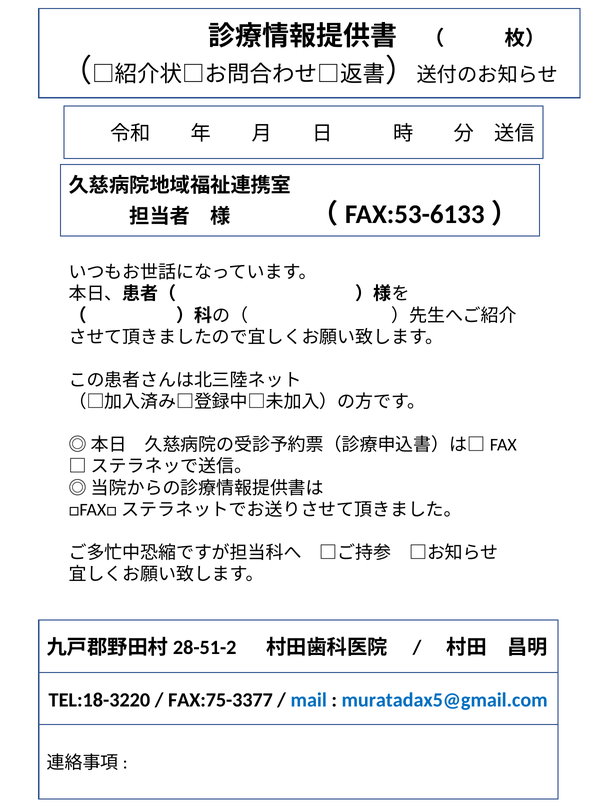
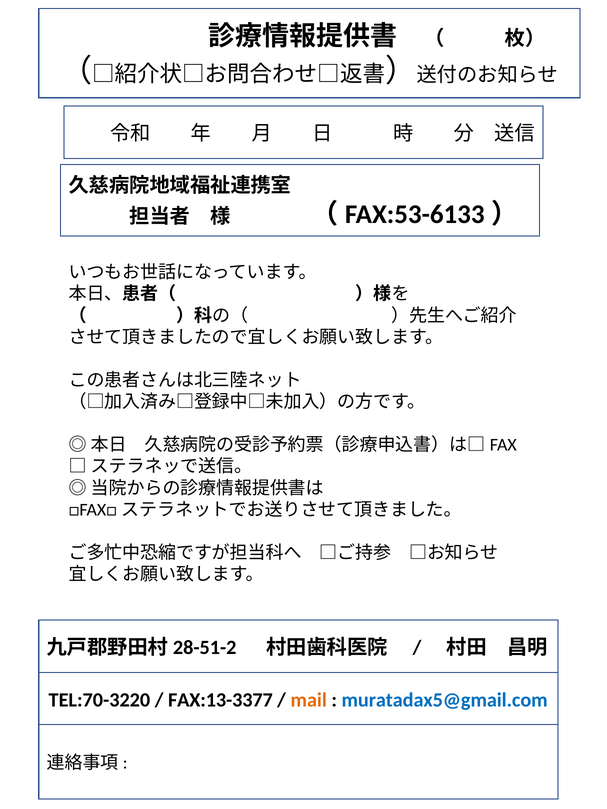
TEL:18-3220: TEL:18-3220 -> TEL:70-3220 (99, 700)
FAX:75-3377: FAX:75-3377 -> FAX:13-3377 (220, 700)
mail colour: blue -> orange (309, 700)
